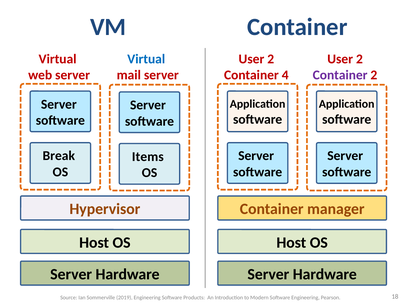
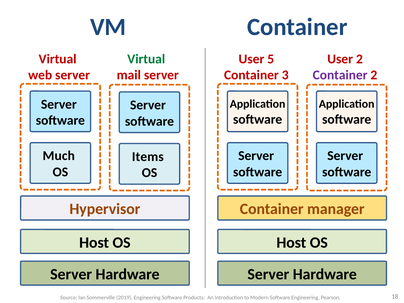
Virtual colour: blue -> green (146, 59)
2: 2 -> 5 (271, 59)
4: 4 -> 3 (285, 75)
Break: Break -> Much (59, 156)
